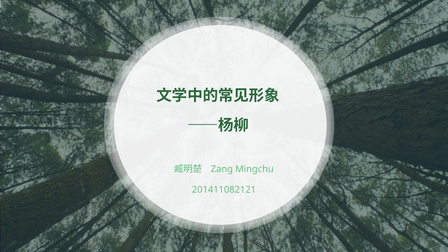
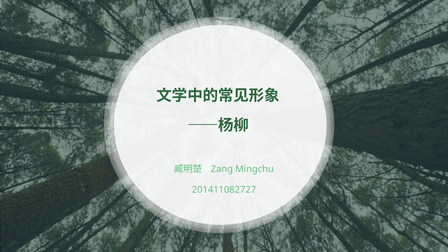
201411082121: 201411082121 -> 201411082727 (224, 190)
